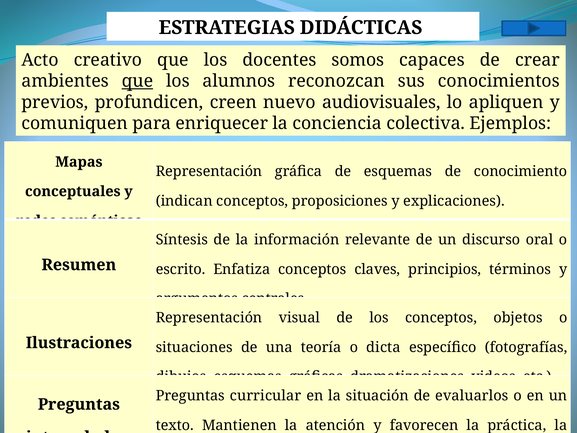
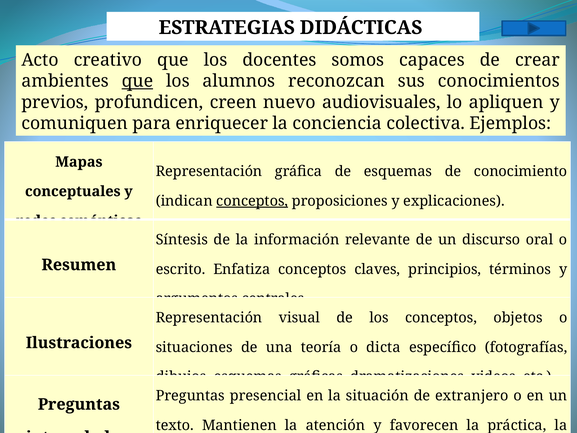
conceptos underline: none -> present (252, 201)
curricular: curricular -> presencial (266, 396)
evaluarlos: evaluarlos -> extranjero (472, 396)
